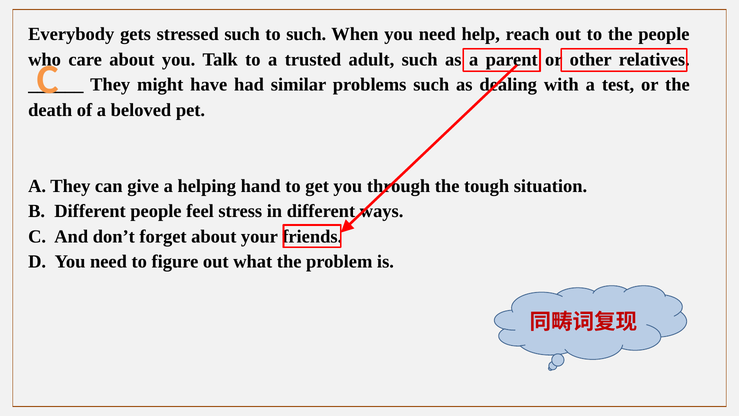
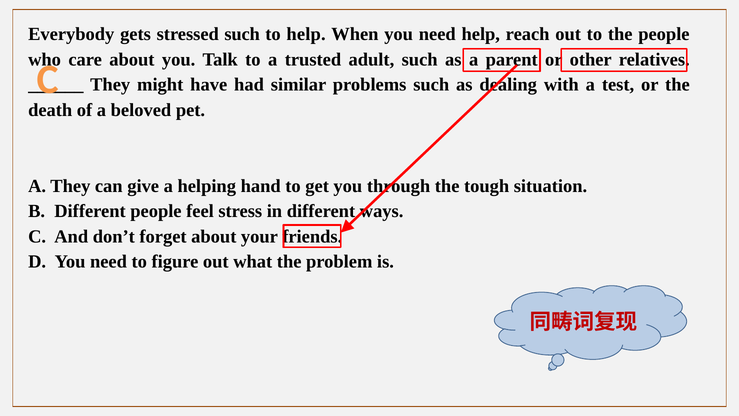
to such: such -> help (306, 34)
